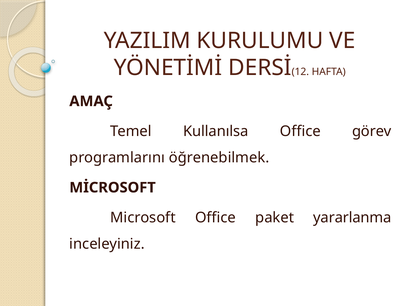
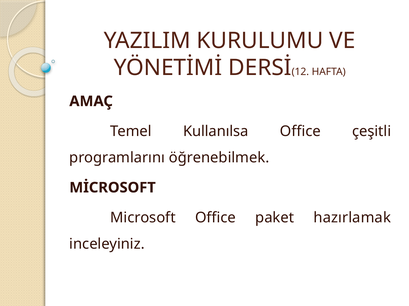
görev: görev -> çeşitli (372, 131)
yararlanma: yararlanma -> hazırlamak (352, 218)
